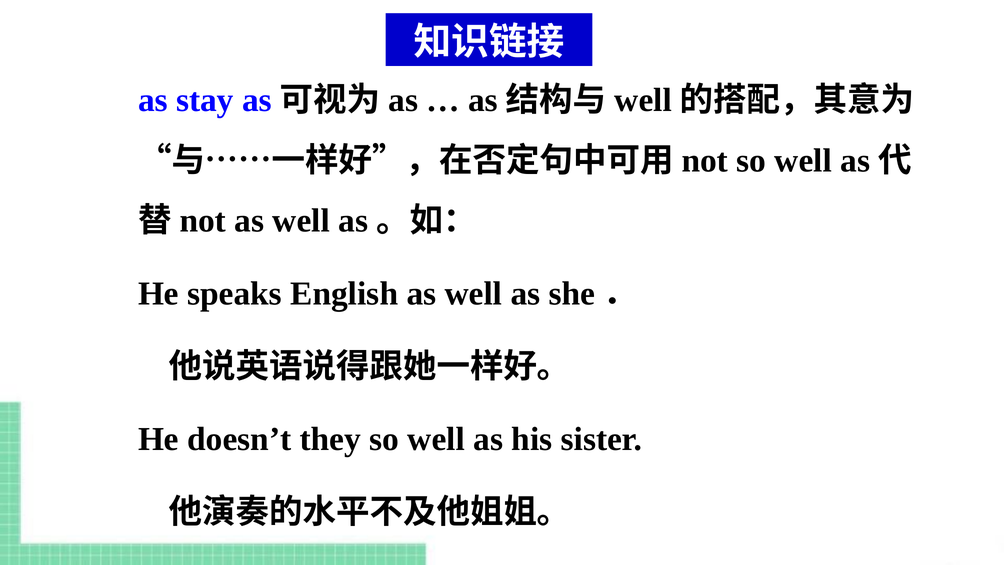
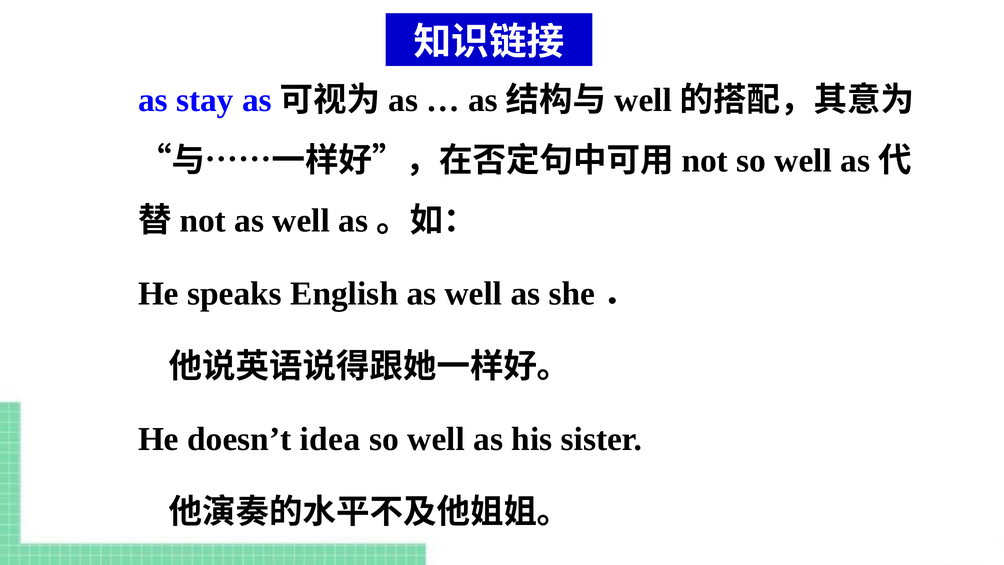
they: they -> idea (330, 439)
